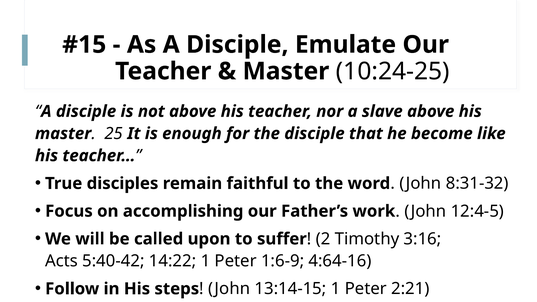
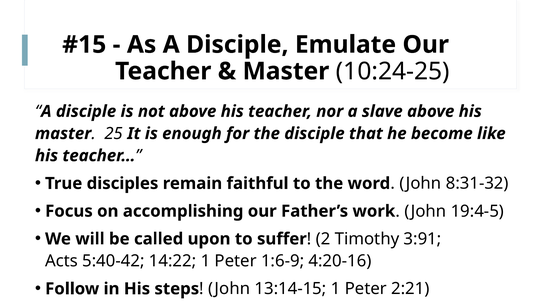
12:4-5: 12:4-5 -> 19:4-5 (477, 211)
3:16: 3:16 -> 3:91 (423, 239)
4:64-16: 4:64-16 -> 4:20-16 (340, 261)
